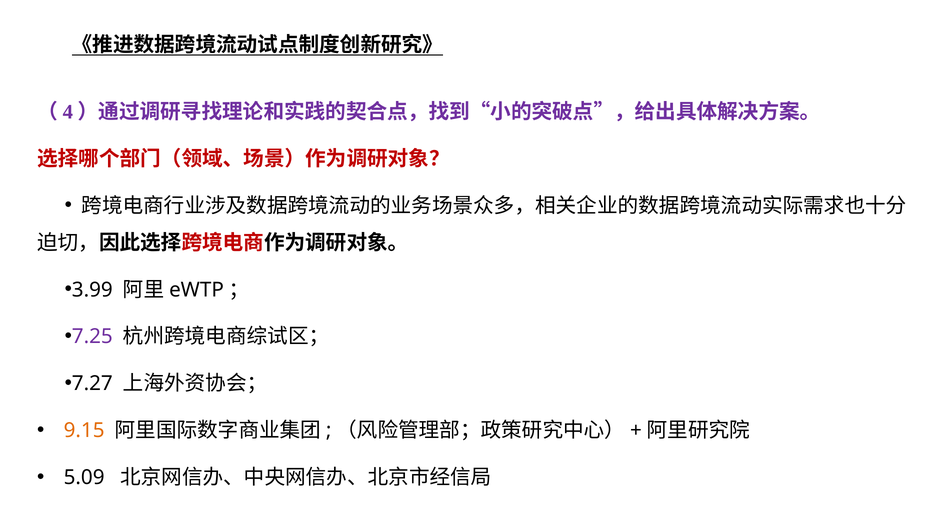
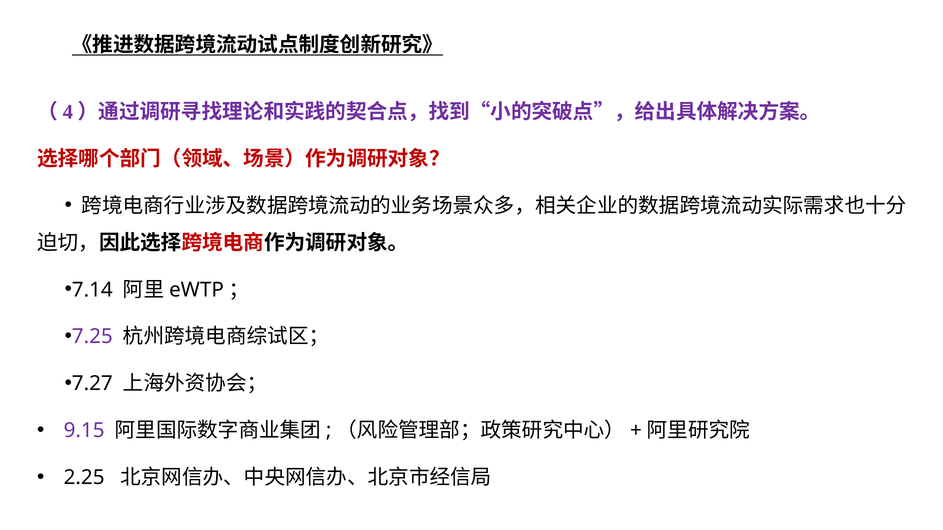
3.99: 3.99 -> 7.14 (92, 290)
9.15 colour: orange -> purple (84, 431)
5.09: 5.09 -> 2.25 (84, 478)
